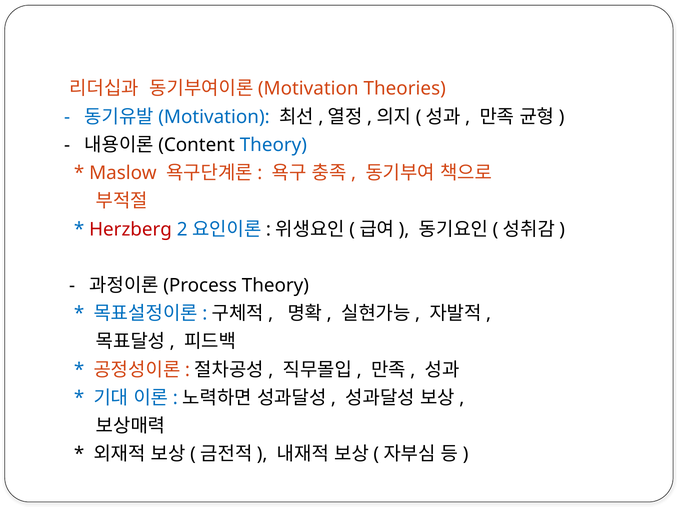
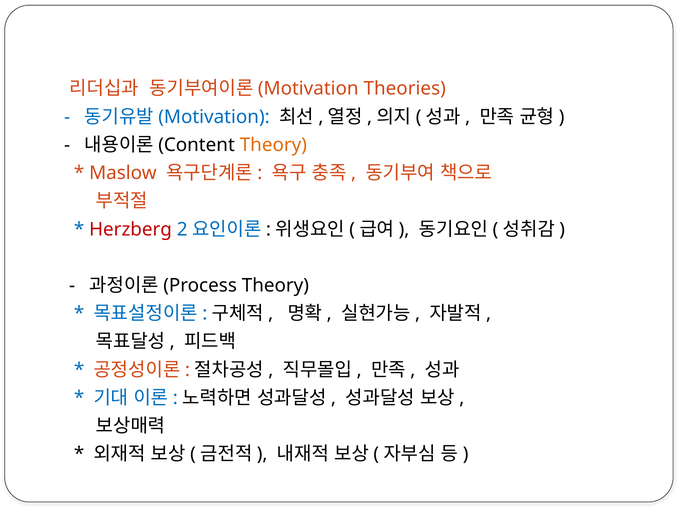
Theory colour: blue -> orange (273, 145)
